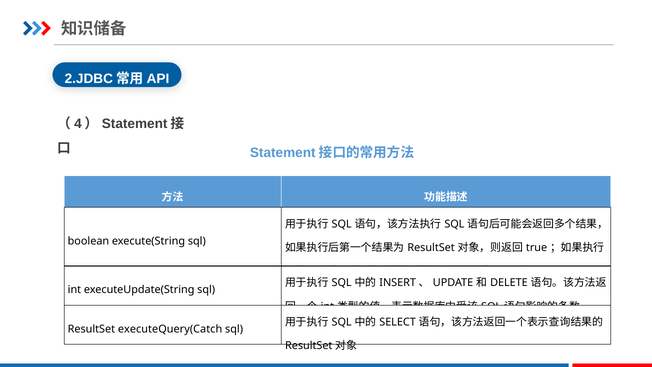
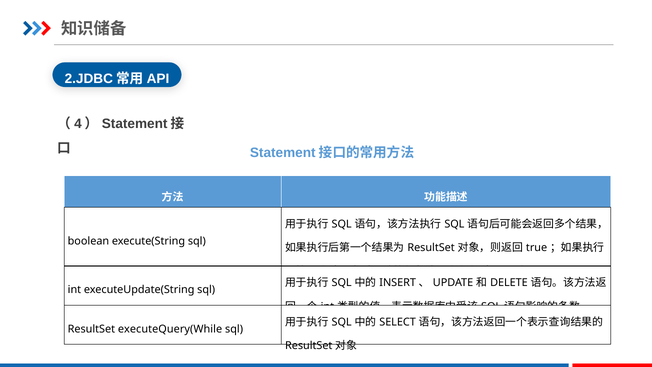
executeQuery(Catch: executeQuery(Catch -> executeQuery(While (170, 329)
